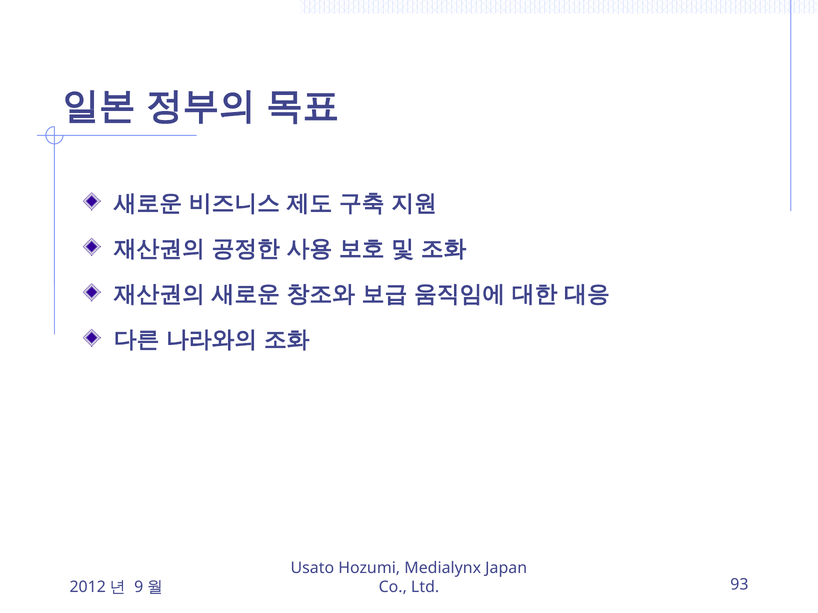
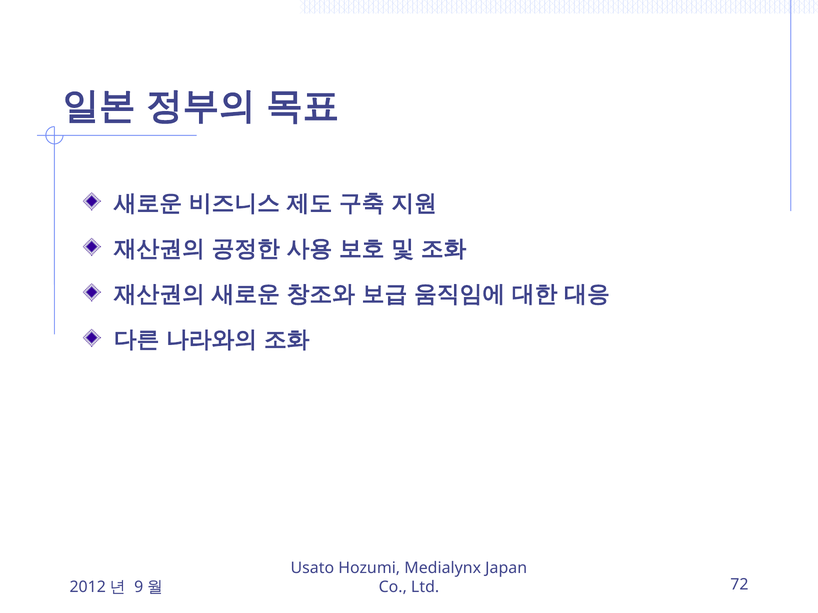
93: 93 -> 72 (739, 585)
